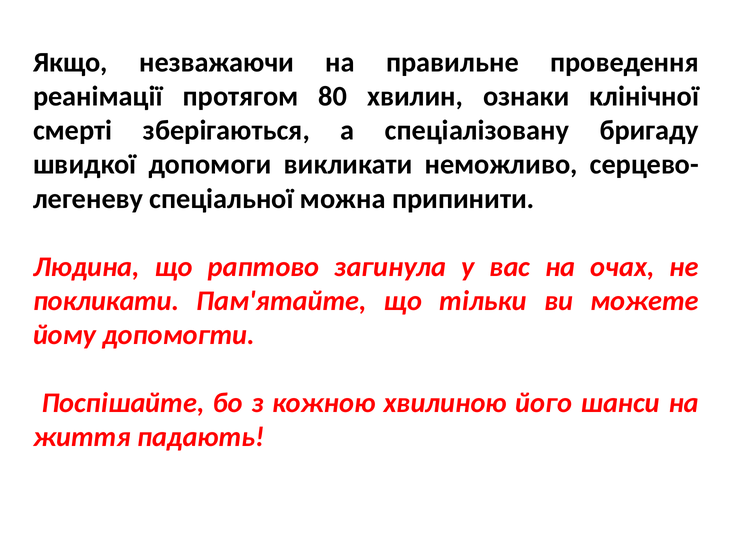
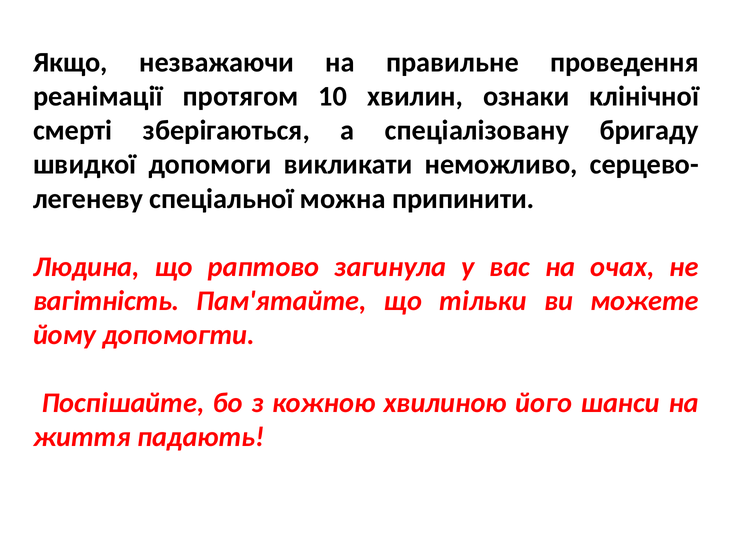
80: 80 -> 10 (333, 96)
покликати: покликати -> вагітність (106, 301)
